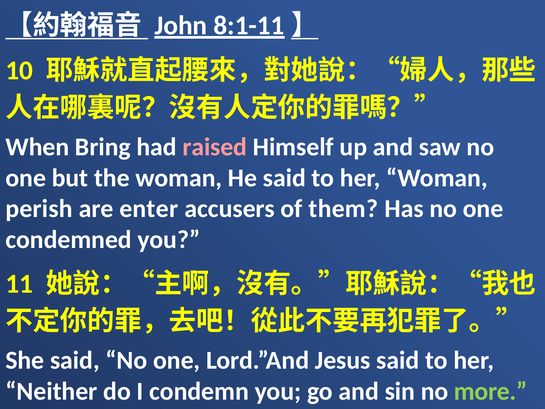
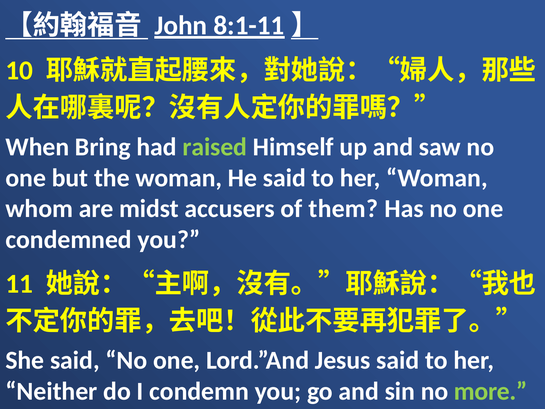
raised colour: pink -> light green (215, 147)
perish: perish -> whom (39, 209)
enter: enter -> midst (149, 209)
